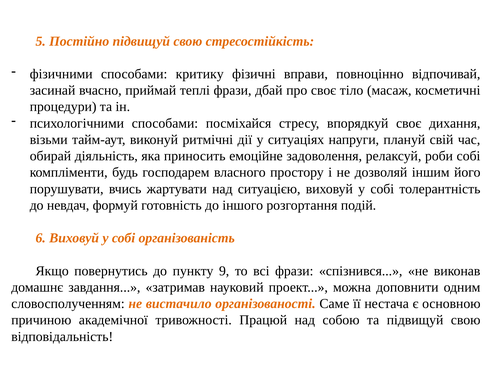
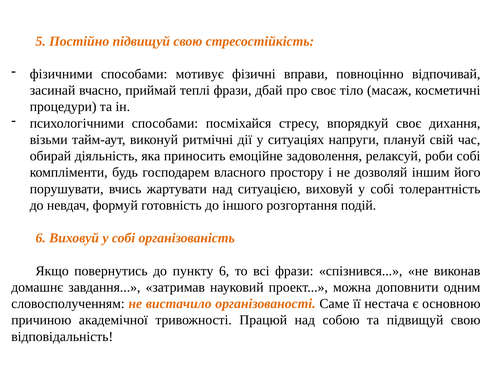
критику: критику -> мотивує (200, 74)
пункту 9: 9 -> 6 (224, 271)
